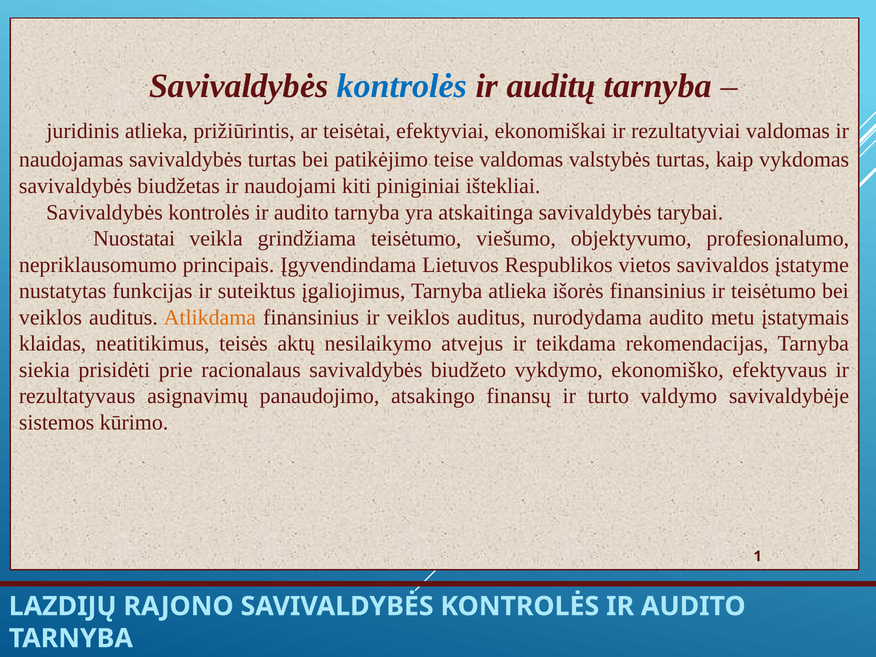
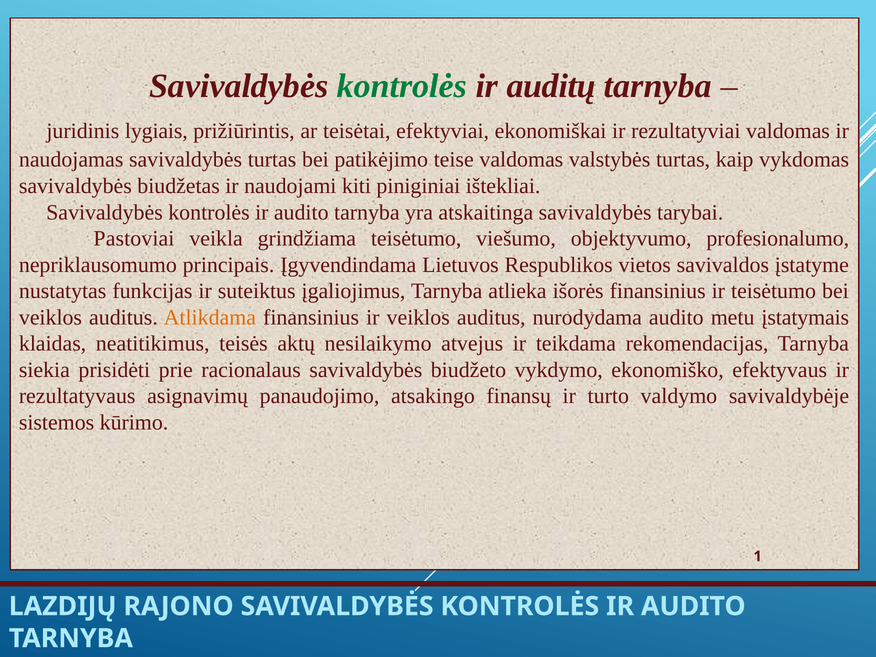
kontrolės colour: blue -> green (402, 86)
juridinis atlieka: atlieka -> lygiais (156, 131)
Nuostatai: Nuostatai -> Pastoviai (134, 239)
